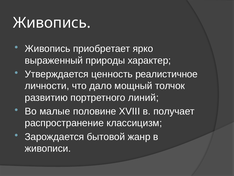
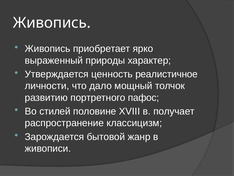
линий: линий -> пафос (144, 97)
малые: малые -> стилей (55, 111)
